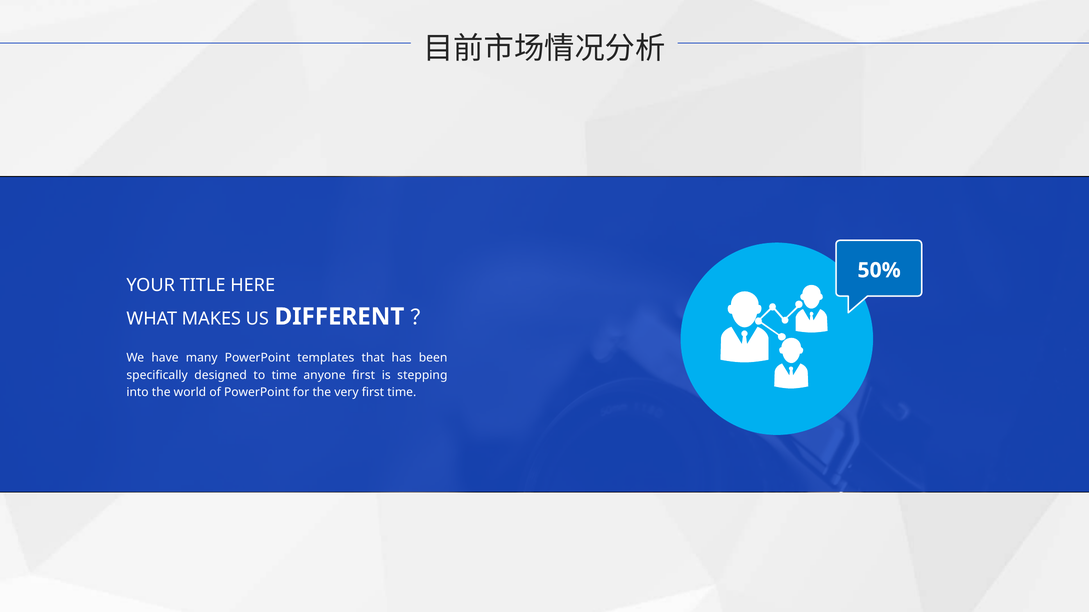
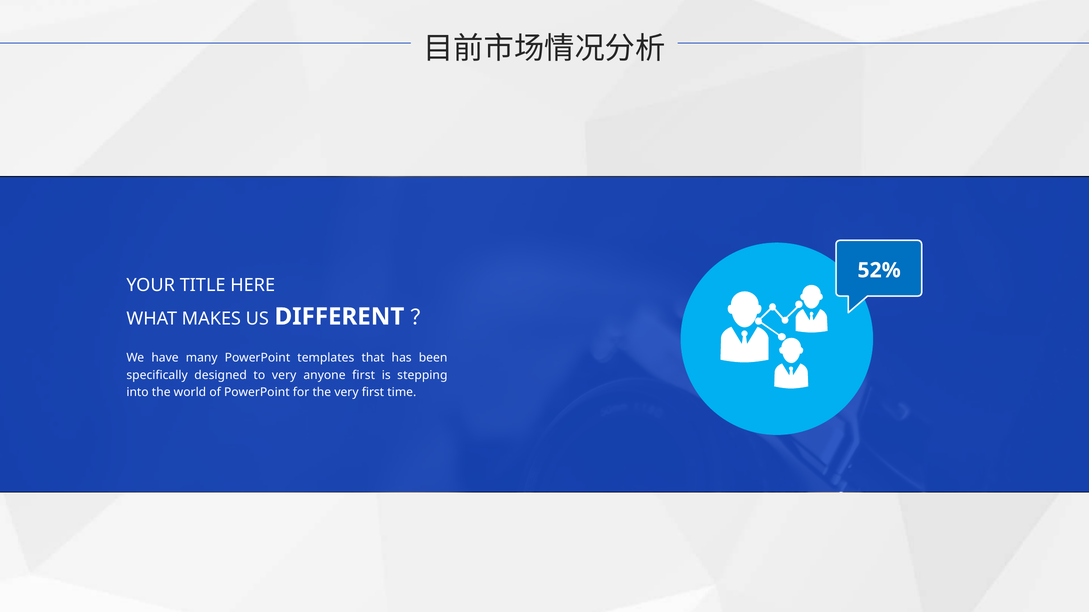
50%: 50% -> 52% (879, 270)
to time: time -> very (284, 375)
